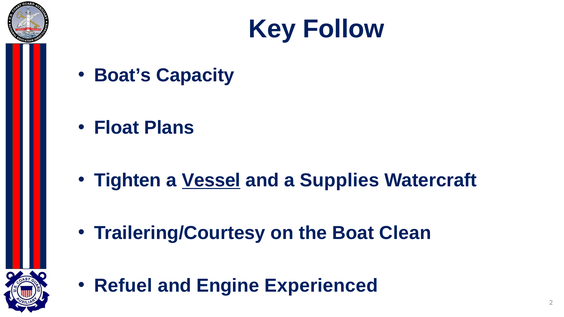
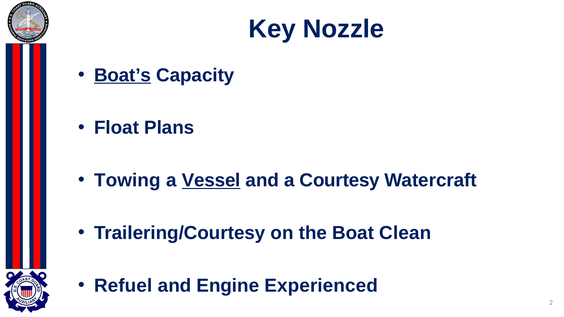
Follow: Follow -> Nozzle (344, 29)
Boat’s underline: none -> present (123, 75)
Tighten: Tighten -> Towing (127, 181)
Supplies: Supplies -> Courtesy (340, 181)
